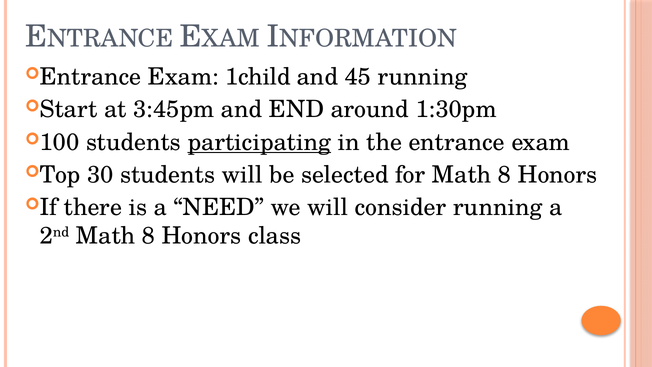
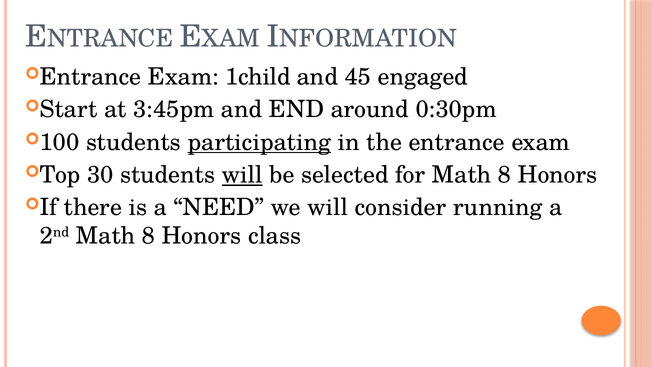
45 running: running -> engaged (423, 77)
1:30pm: 1:30pm -> 0:30pm (456, 110)
will underline: none -> present (242, 175)
